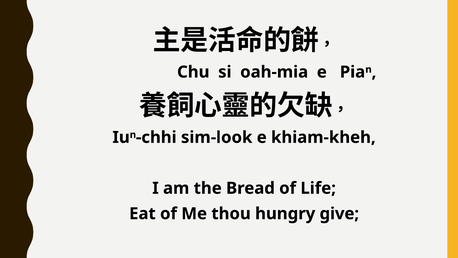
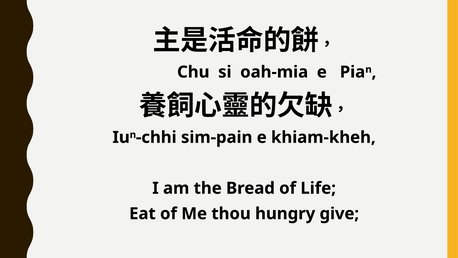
sim-look: sim-look -> sim-pain (217, 137)
